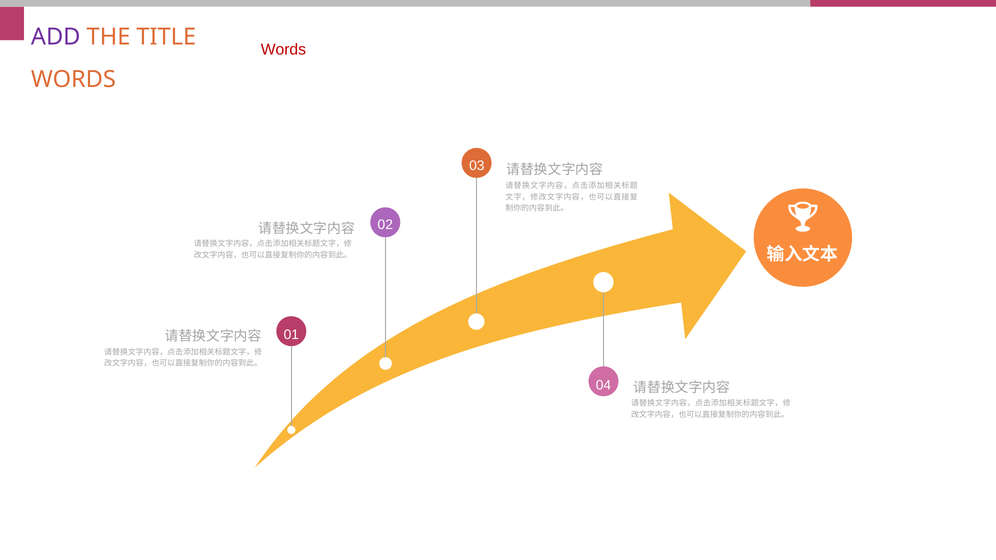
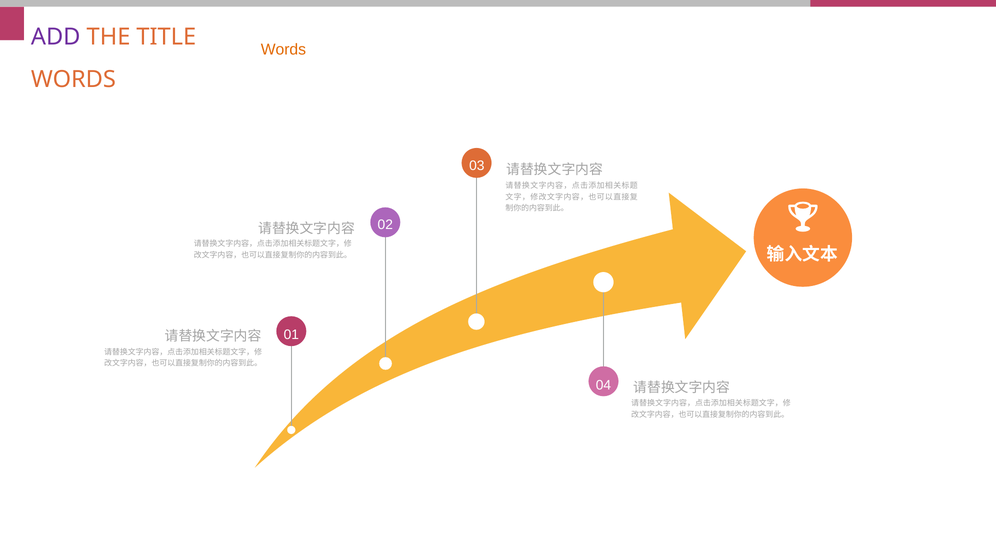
Words colour: red -> orange (283, 50)
